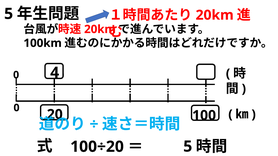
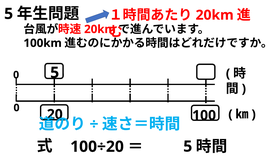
4: 4 -> 5 (55, 73)
